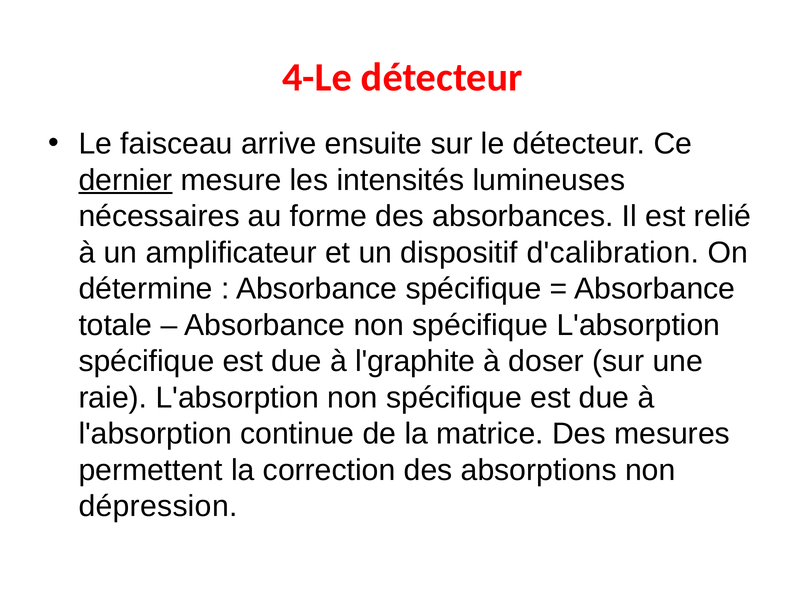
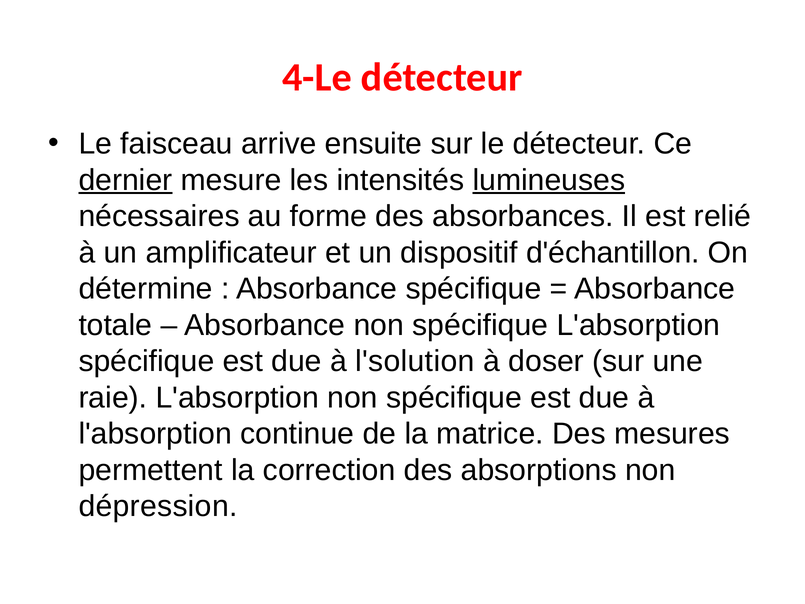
lumineuses underline: none -> present (549, 180)
d'calibration: d'calibration -> d'échantillon (613, 253)
l'graphite: l'graphite -> l'solution (415, 361)
